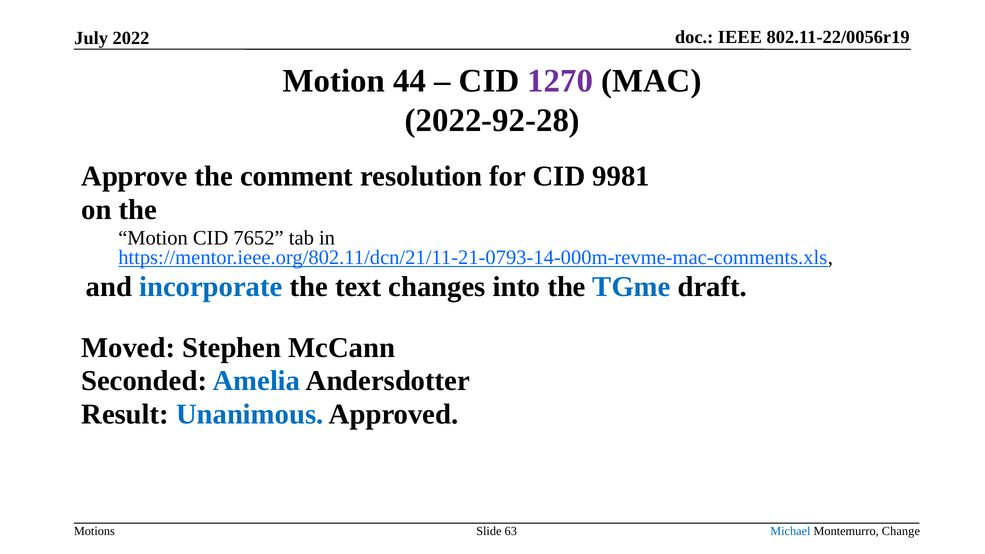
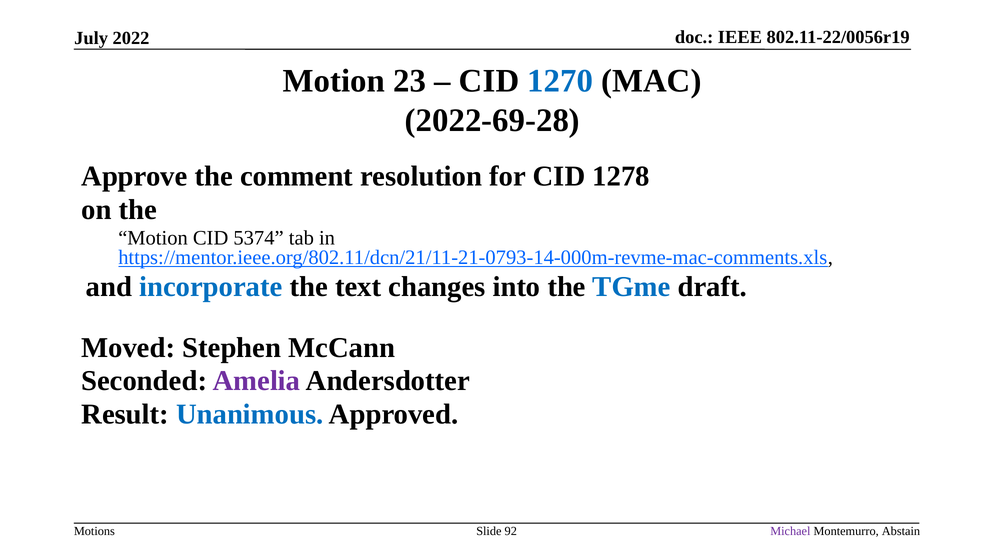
44: 44 -> 23 (410, 81)
1270 colour: purple -> blue (560, 81)
2022-92-28: 2022-92-28 -> 2022-69-28 (492, 120)
9981: 9981 -> 1278 (621, 176)
7652: 7652 -> 5374 (259, 238)
Amelia colour: blue -> purple (256, 381)
63: 63 -> 92 (511, 531)
Michael colour: blue -> purple (790, 531)
Change: Change -> Abstain (901, 531)
